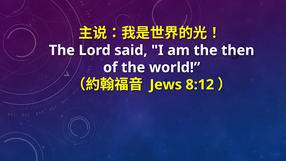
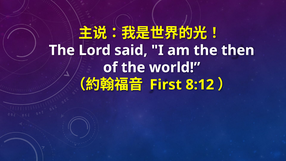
Jews: Jews -> First (166, 85)
